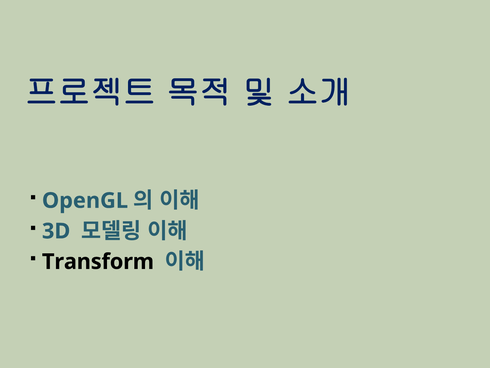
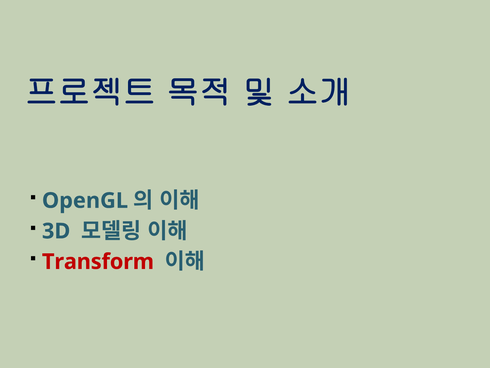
Transform colour: black -> red (98, 261)
